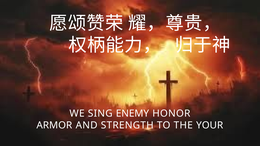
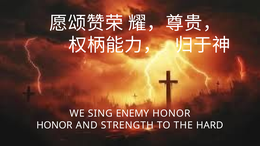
ARMOR: ARMOR -> HONOR (54, 125)
YOUR: YOUR -> HARD (210, 125)
